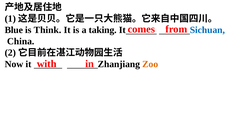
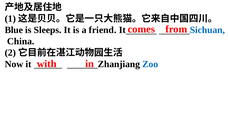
Think: Think -> Sleeps (48, 30)
taking: taking -> friend (103, 30)
Zoo colour: orange -> blue (150, 64)
